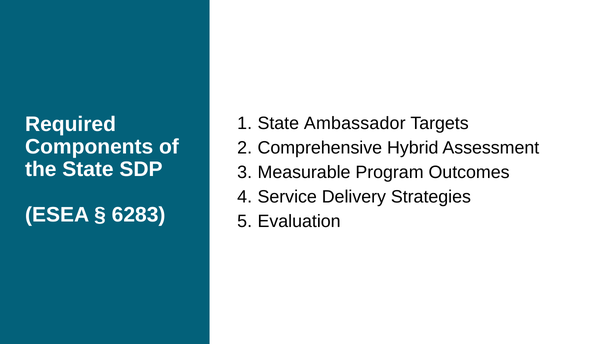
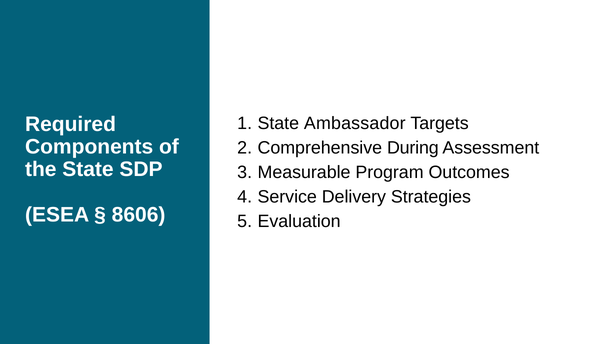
Hybrid: Hybrid -> During (413, 148)
6283: 6283 -> 8606 (139, 215)
